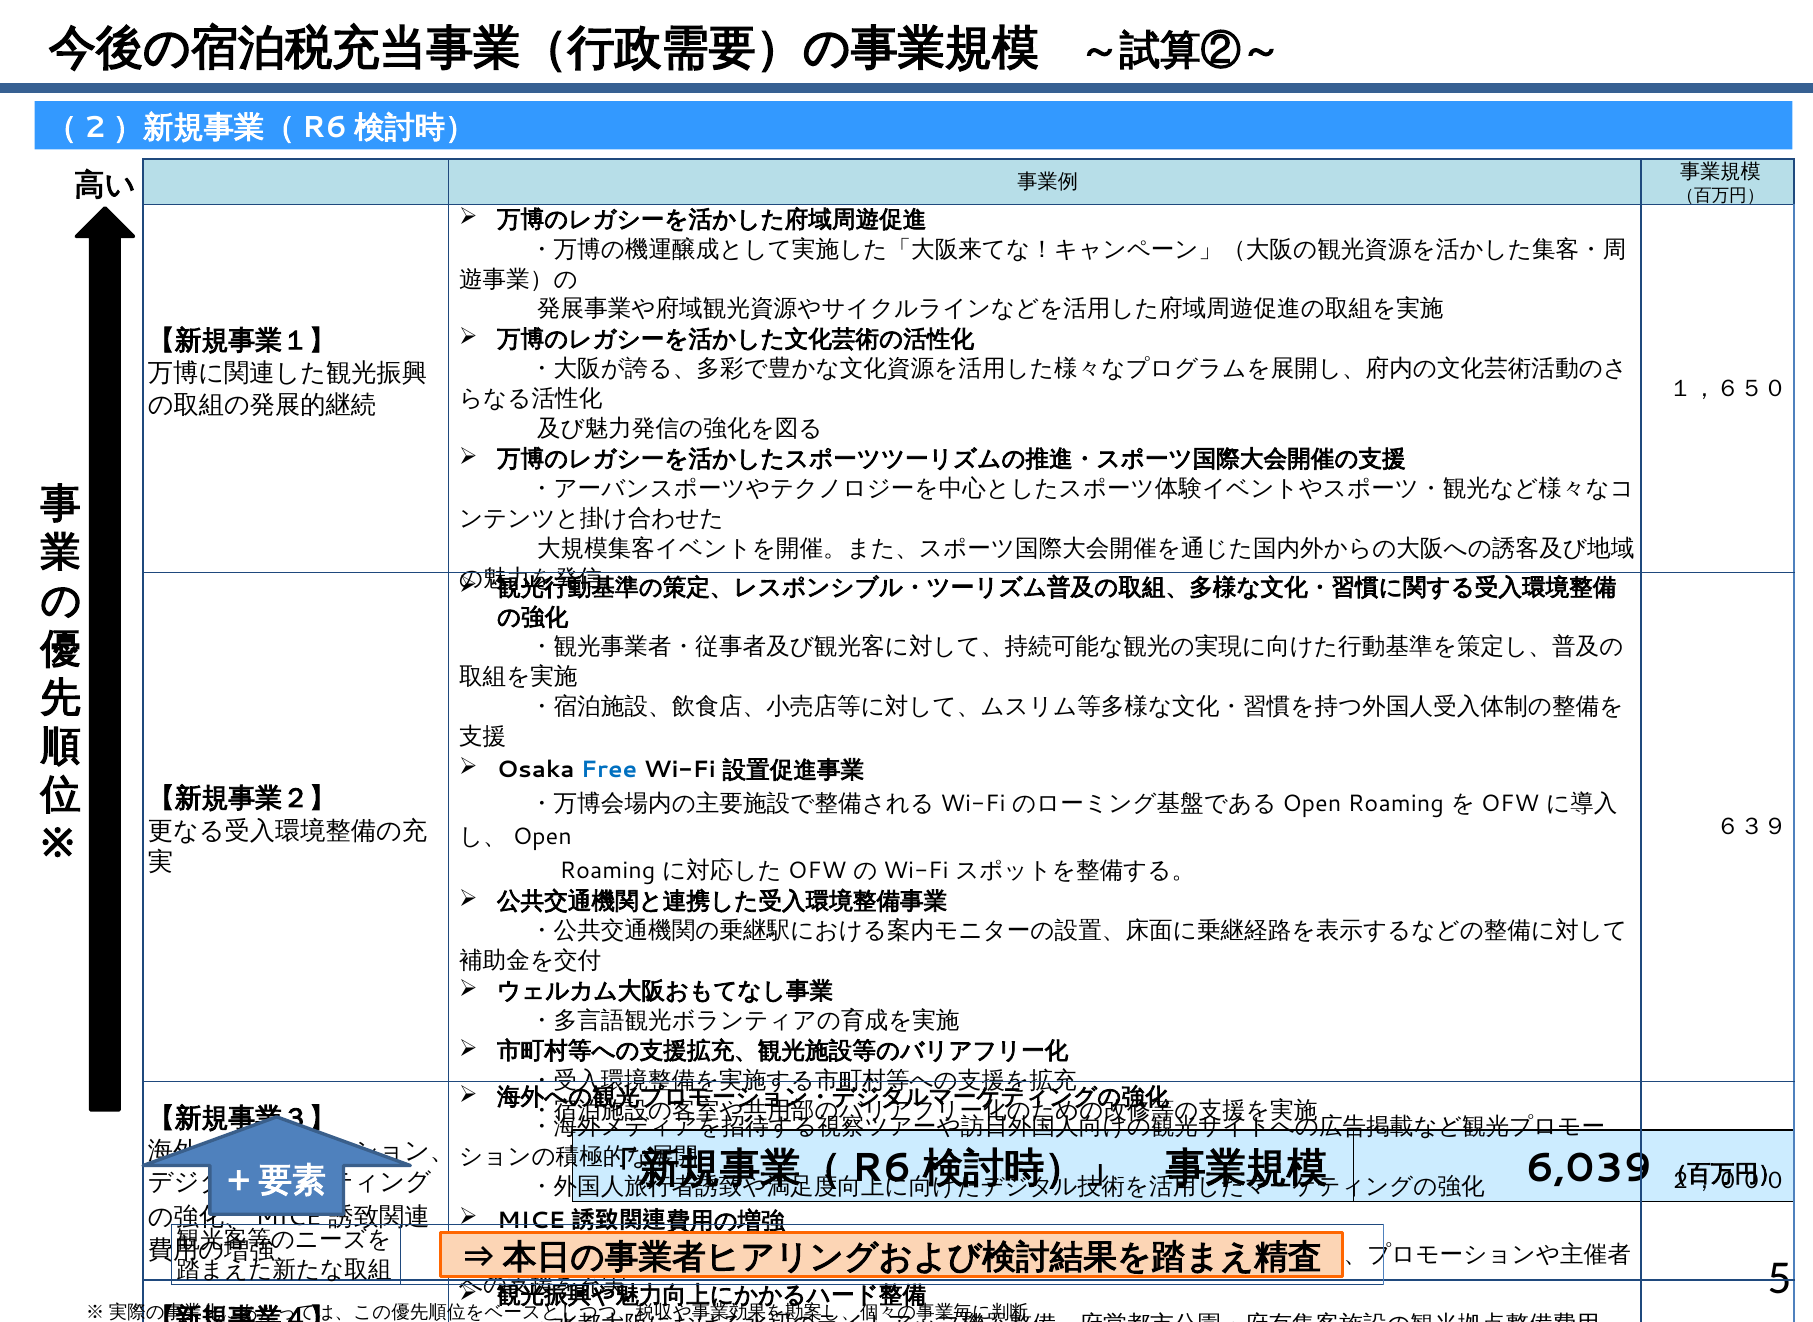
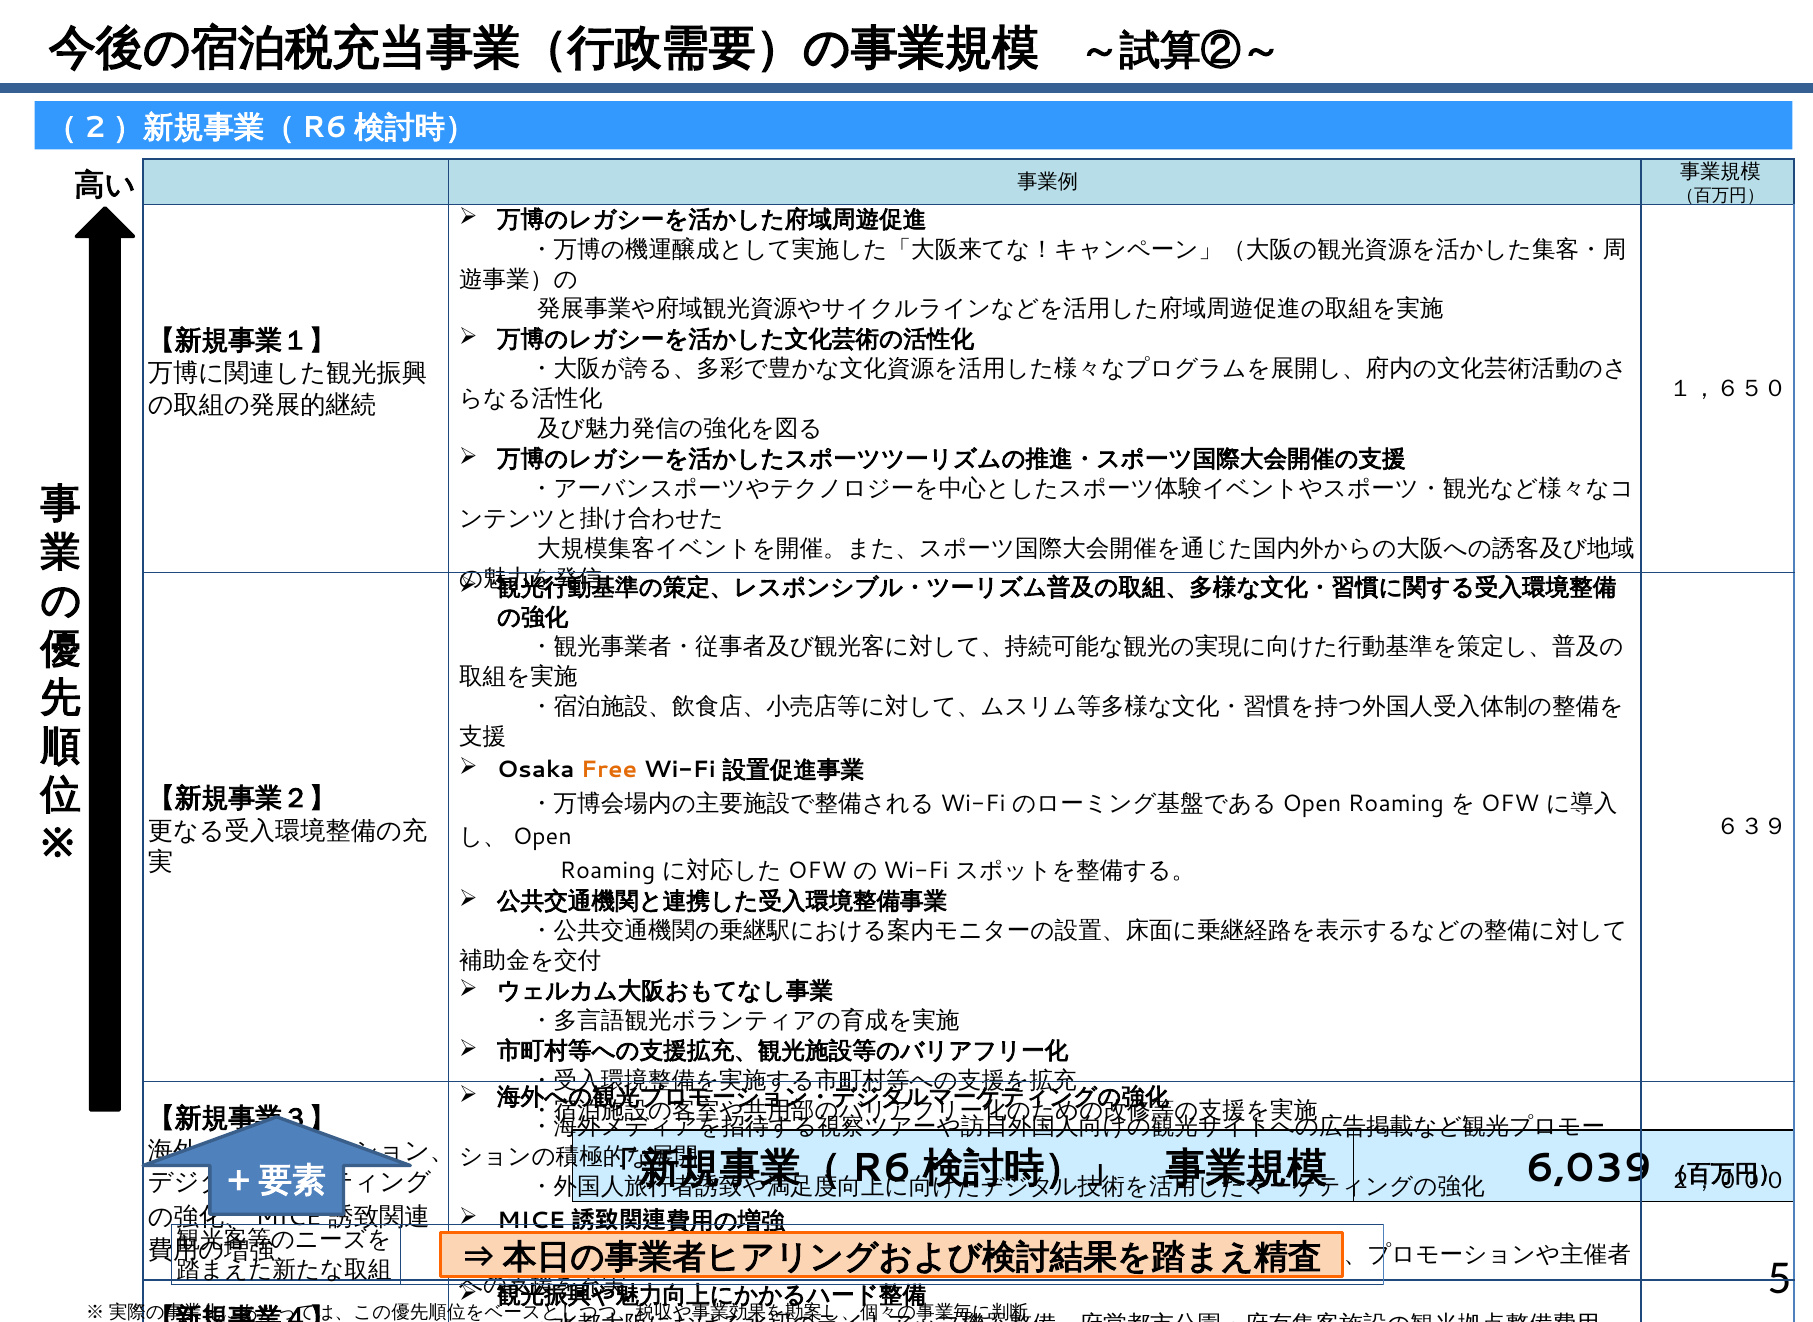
Free colour: blue -> orange (609, 770)
